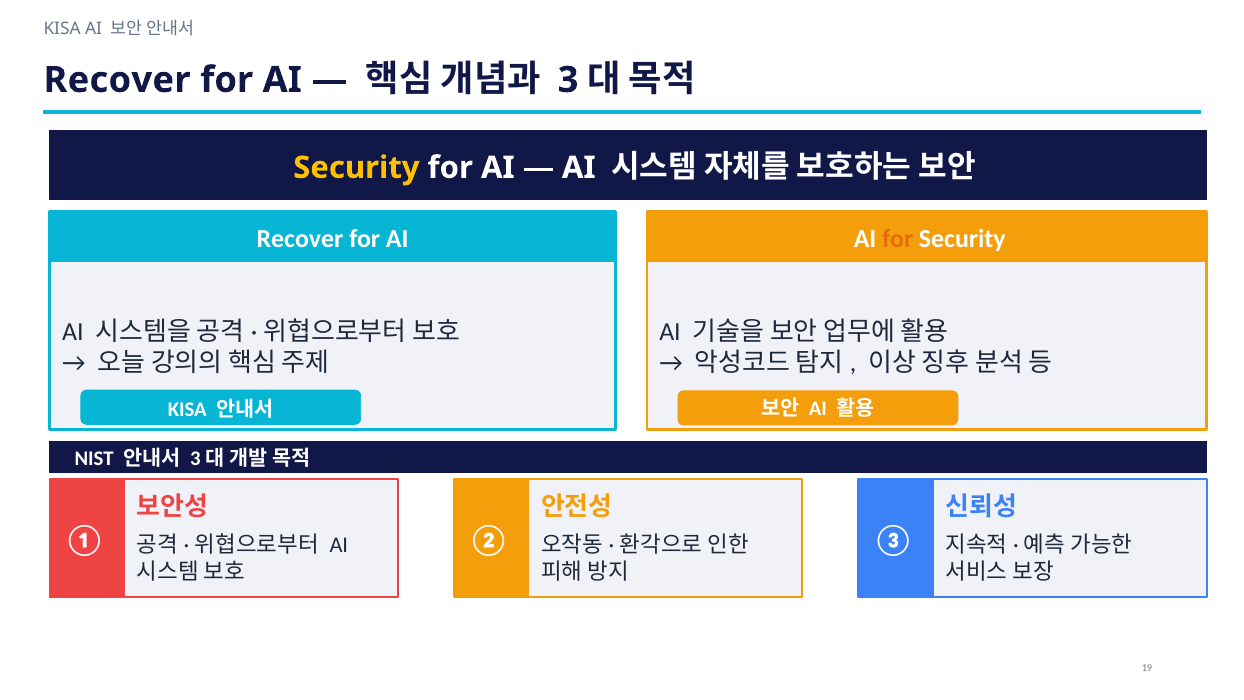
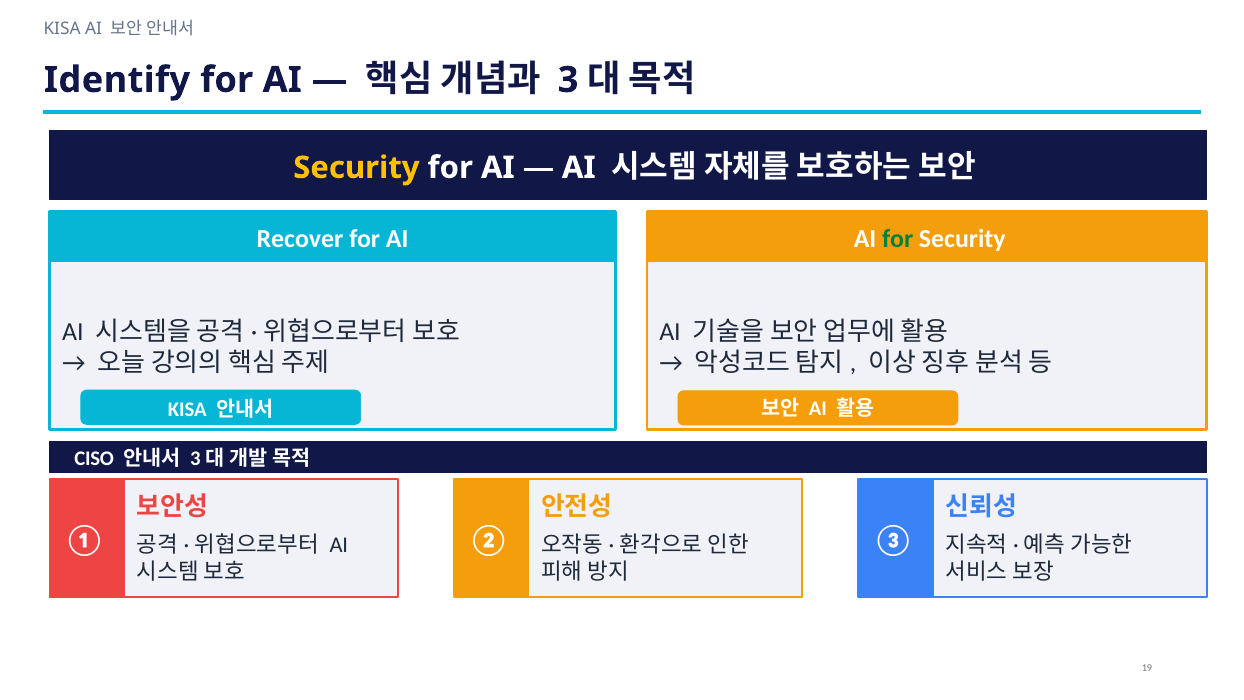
Recover: Recover -> Identify (117, 80)
for colour: orange -> green (898, 238)
NIST: NIST -> CISO (94, 458)
